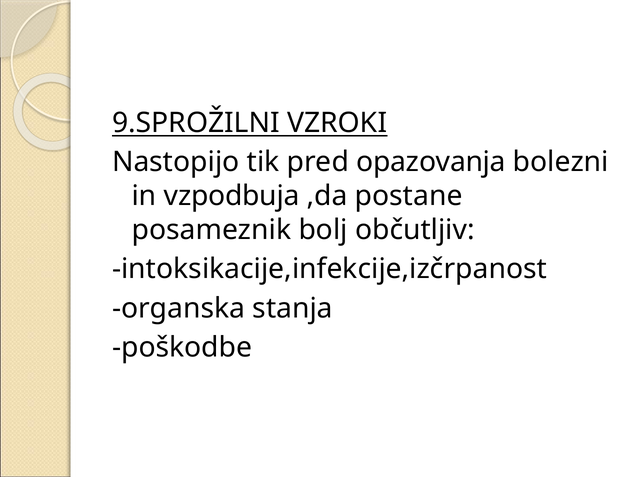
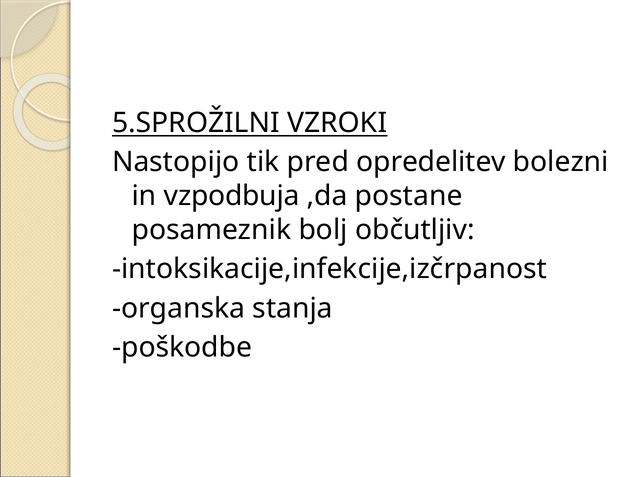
9.SPROŽILNI: 9.SPROŽILNI -> 5.SPROŽILNI (196, 123)
opazovanja: opazovanja -> opredelitev (431, 162)
